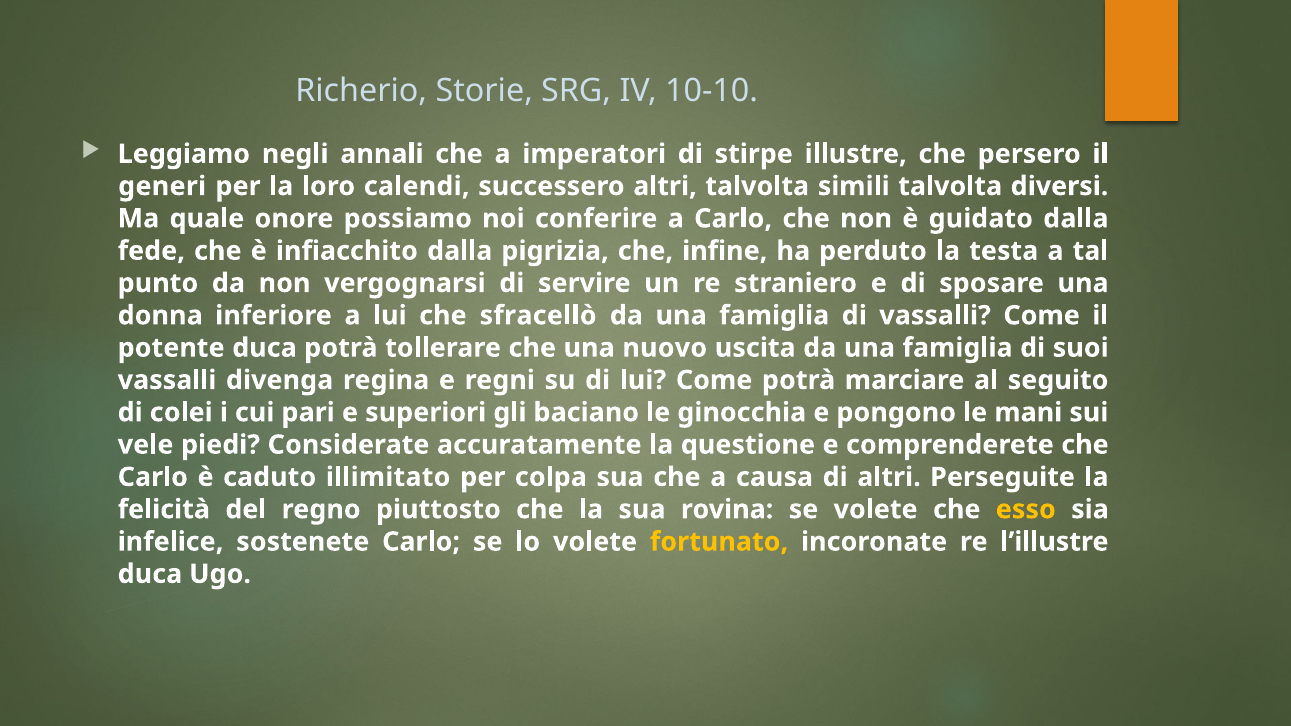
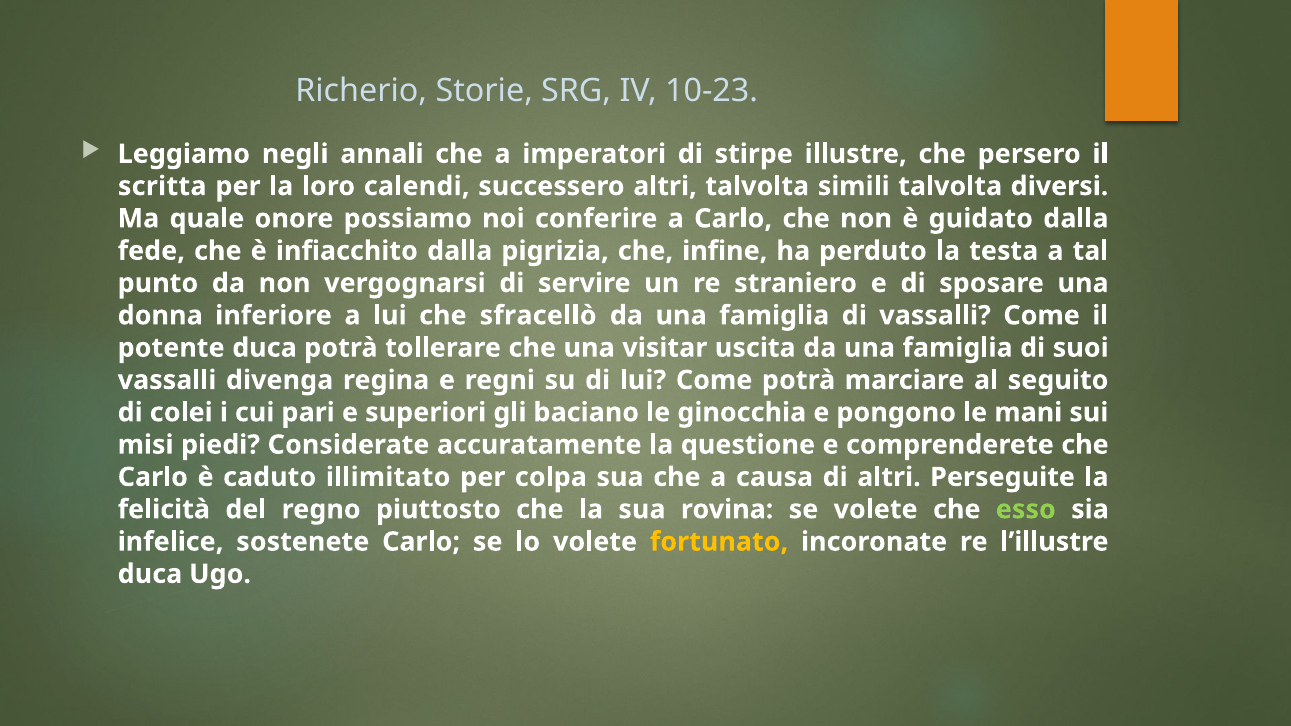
10-10: 10-10 -> 10-23 (712, 91)
generi: generi -> scritta (162, 186)
nuovo: nuovo -> visitar (665, 348)
vele: vele -> misi (146, 445)
esso colour: yellow -> light green (1026, 510)
